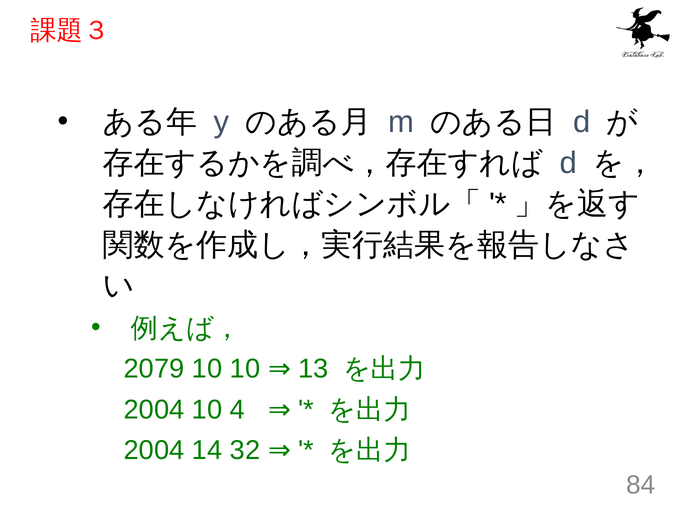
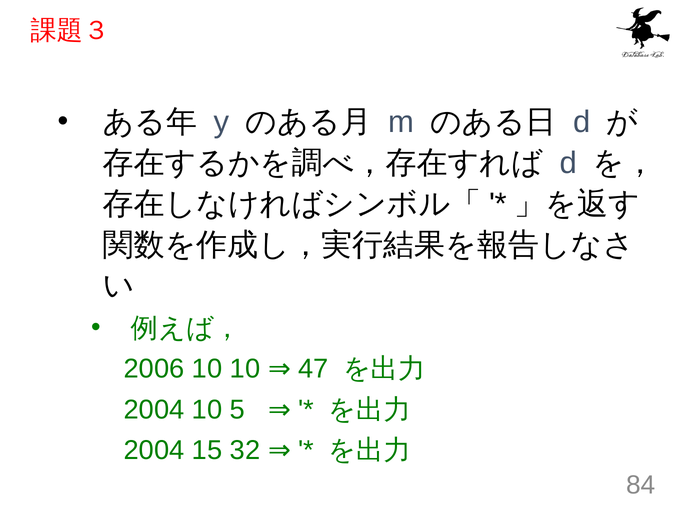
2079: 2079 -> 2006 (154, 369)
13: 13 -> 47 (313, 369)
4: 4 -> 5 (238, 410)
14: 14 -> 15 (207, 451)
